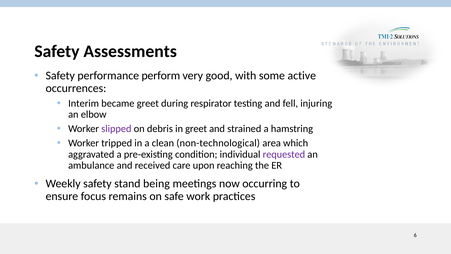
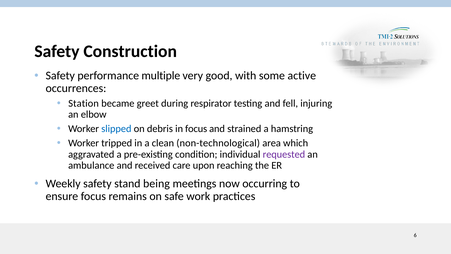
Assessments: Assessments -> Construction (130, 51)
perform: perform -> multiple (161, 76)
Interim: Interim -> Station (84, 103)
slipped colour: purple -> blue (116, 129)
in greet: greet -> focus (196, 129)
